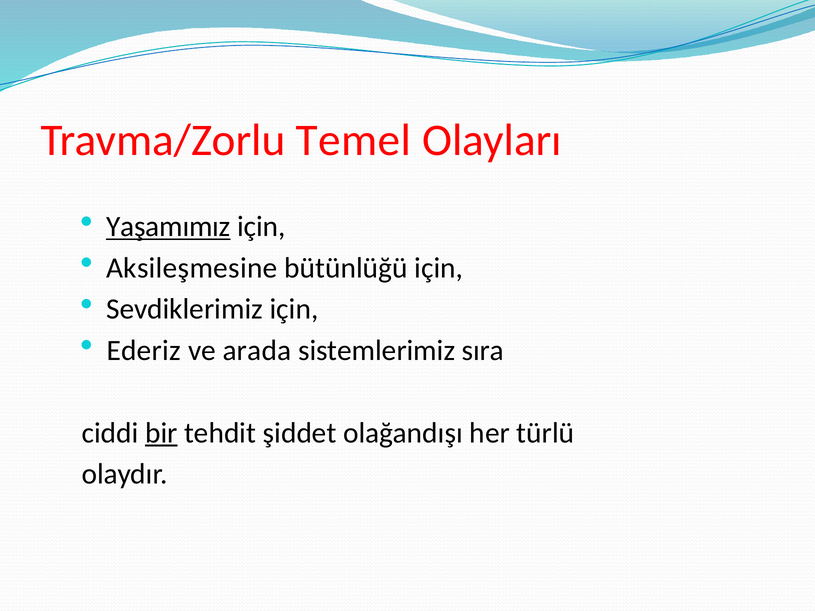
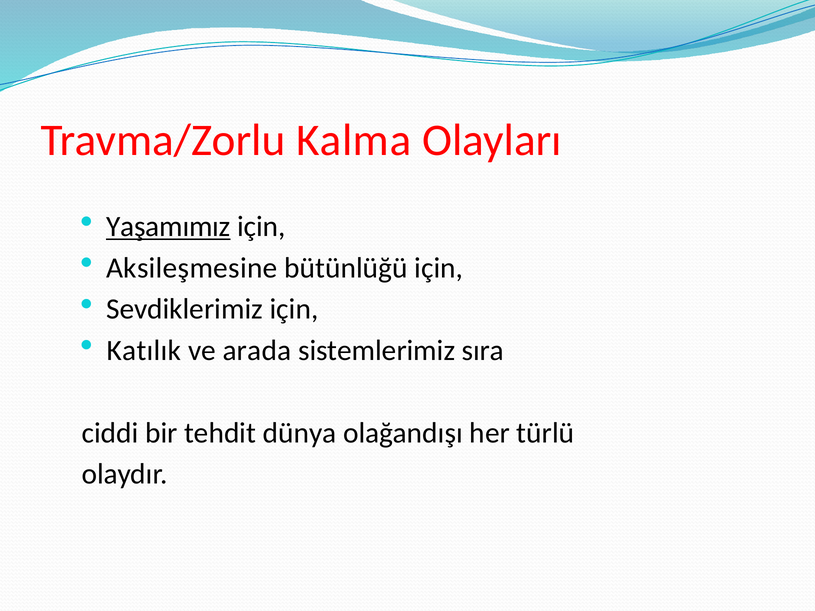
Temel: Temel -> Kalma (354, 141)
Ederiz: Ederiz -> Katılık (144, 350)
bir underline: present -> none (161, 433)
şiddet: şiddet -> dünya (300, 433)
